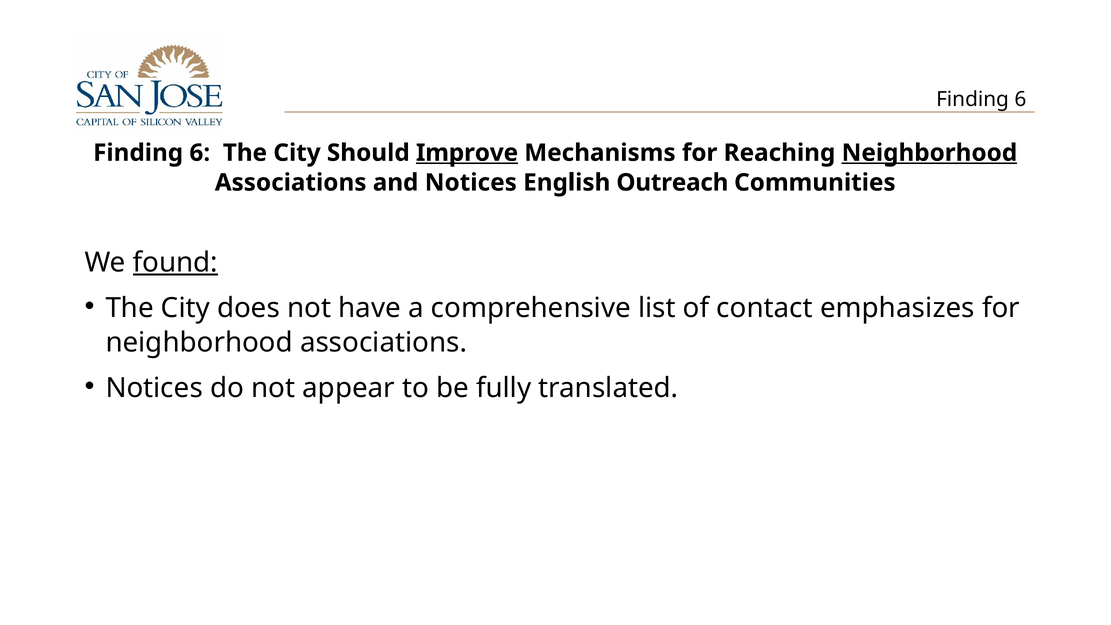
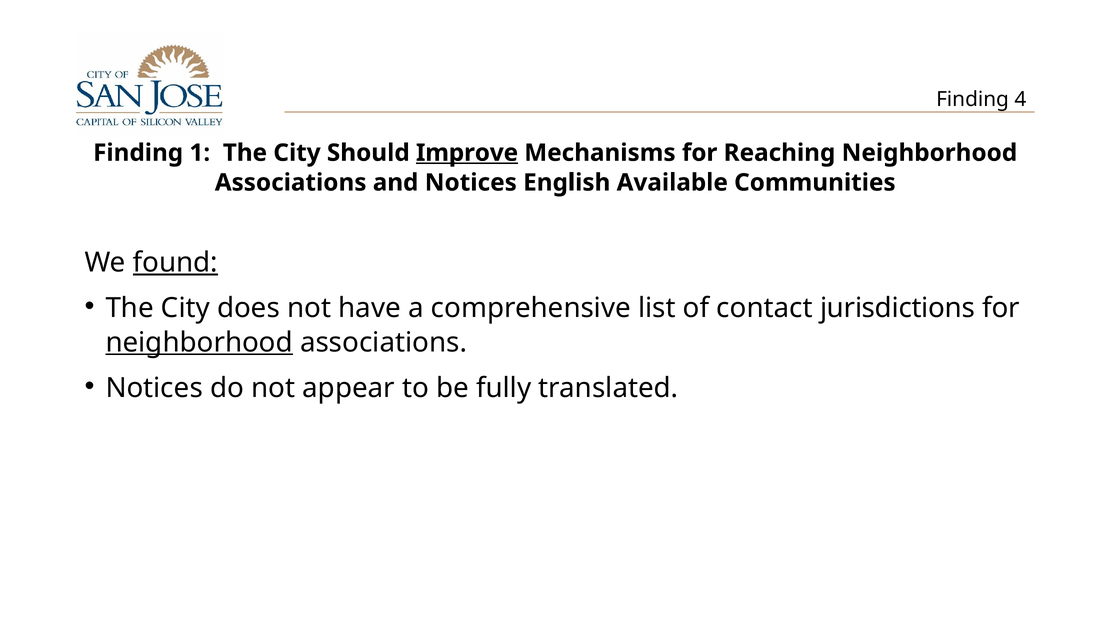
6: 6 -> 4 (1020, 99)
6: 6 -> 1 (200, 153)
Neighborhood underline: present -> none (929, 153)
Outreach: Outreach -> Available (672, 183)
emphasizes: emphasizes -> jurisdictions (898, 308)
neighborhood underline: none -> present (199, 342)
